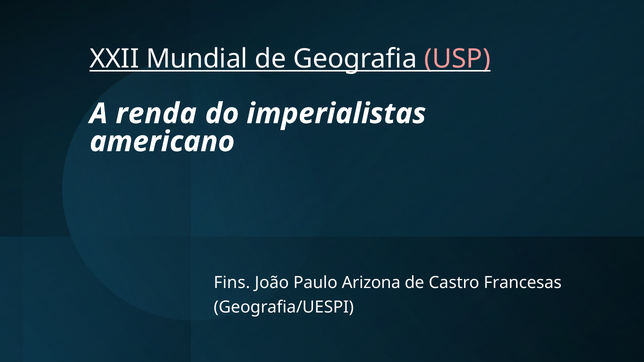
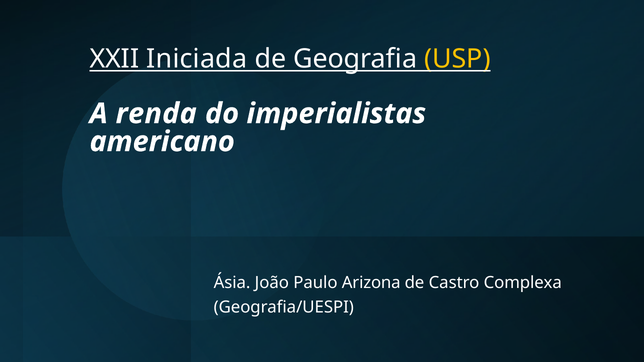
Mundial: Mundial -> Iniciada (197, 59)
USP colour: pink -> yellow (457, 59)
Fins: Fins -> Ásia (232, 283)
Francesas: Francesas -> Complexa (523, 283)
